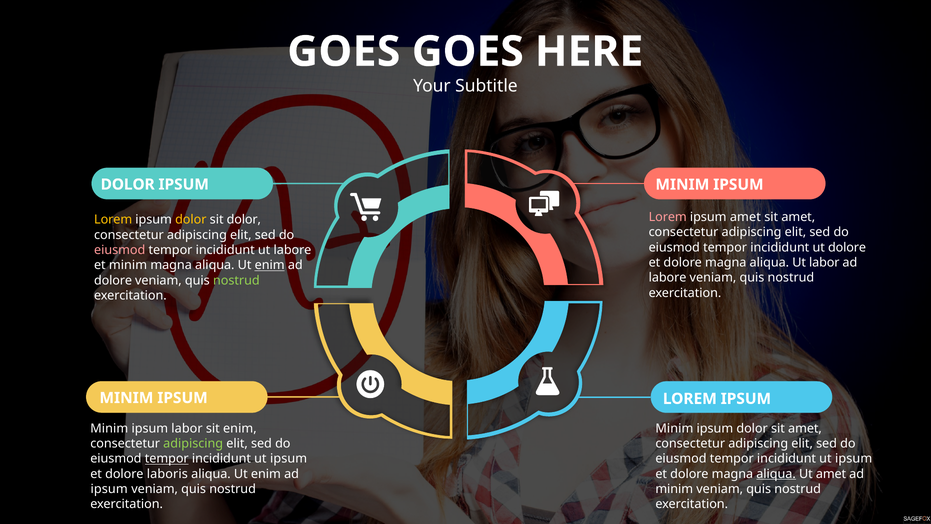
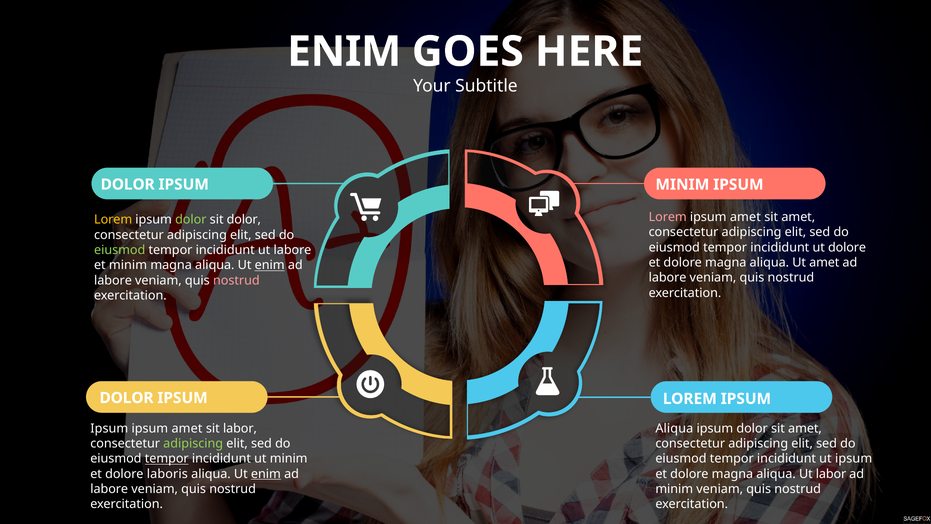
GOES: GOES -> ENIM (344, 52)
dolor colour: yellow -> light green (191, 220)
eiusmod colour: pink -> light green (120, 250)
Ut labor: labor -> amet (824, 262)
dolore: dolore -> labore (113, 280)
nostrud colour: light green -> pink (236, 280)
MINIM: MINIM -> DOLOR (126, 398)
Minim: Minim -> Ipsum (109, 428)
labor: labor -> amet (187, 428)
sit enim: enim -> labor (240, 428)
Minim: Minim -> Aliqua (674, 428)
ipsum: ipsum -> minim (289, 458)
enim underline: none -> present (266, 474)
aliqua underline: present -> none (776, 474)
Ut amet: amet -> labor (831, 474)
ipsum: ipsum -> labore (109, 489)
